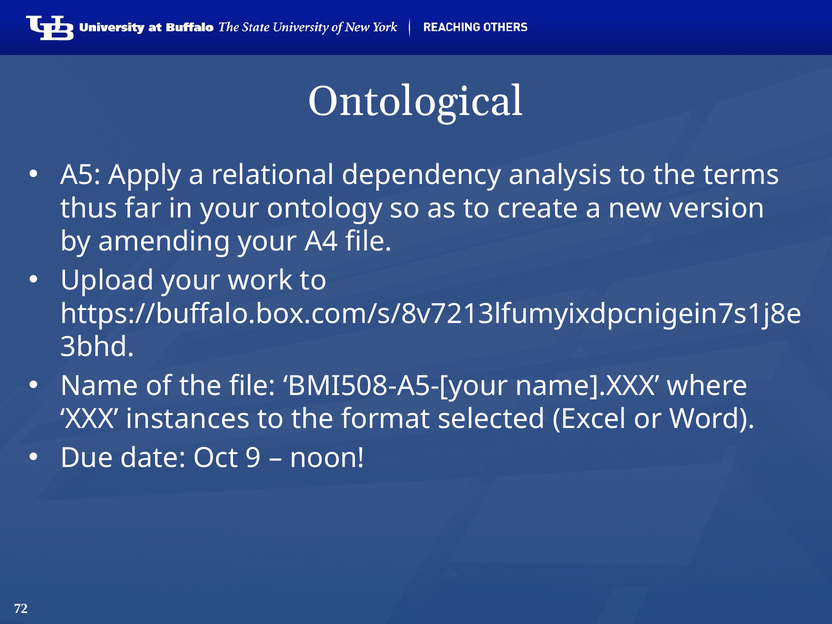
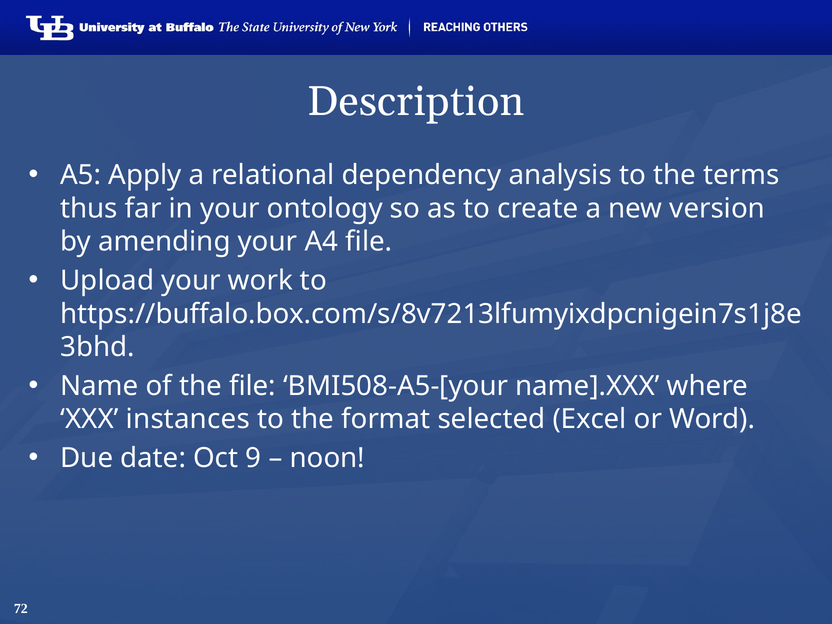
Ontological: Ontological -> Description (416, 101)
